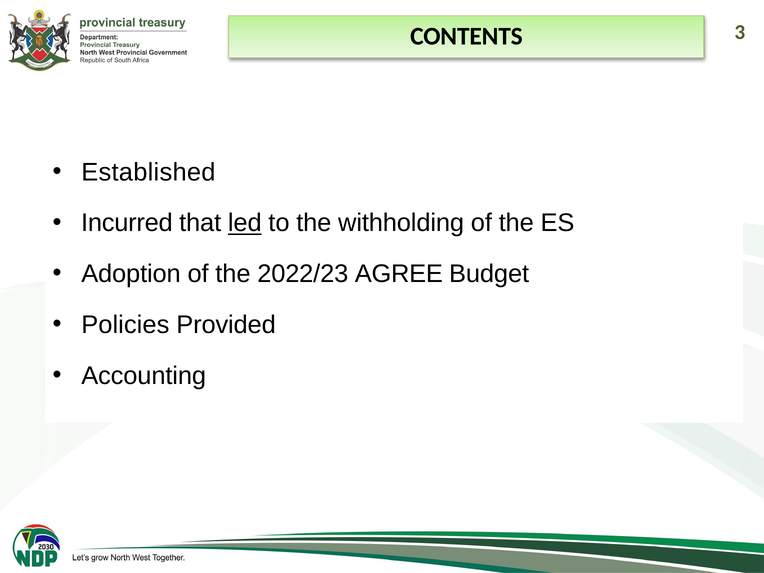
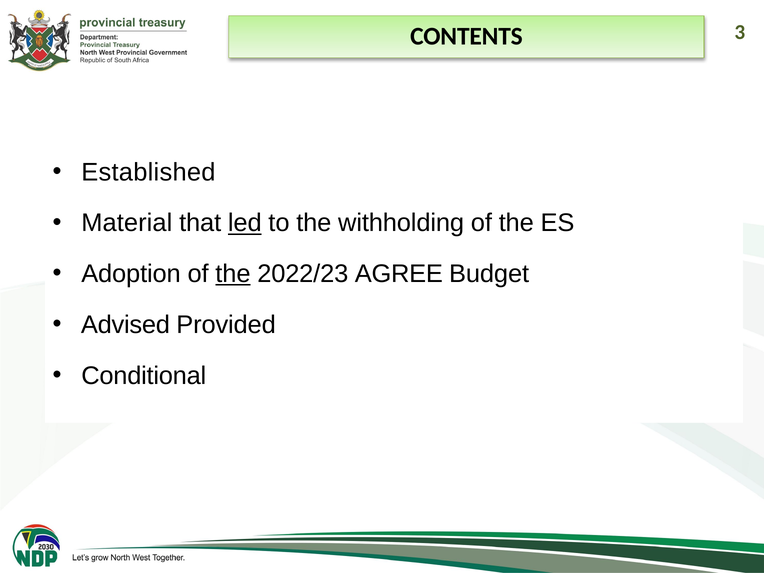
Incurred: Incurred -> Material (127, 223)
the underline: none -> present (233, 274)
Policies: Policies -> Advised (125, 325)
Accounting: Accounting -> Conditional (144, 376)
